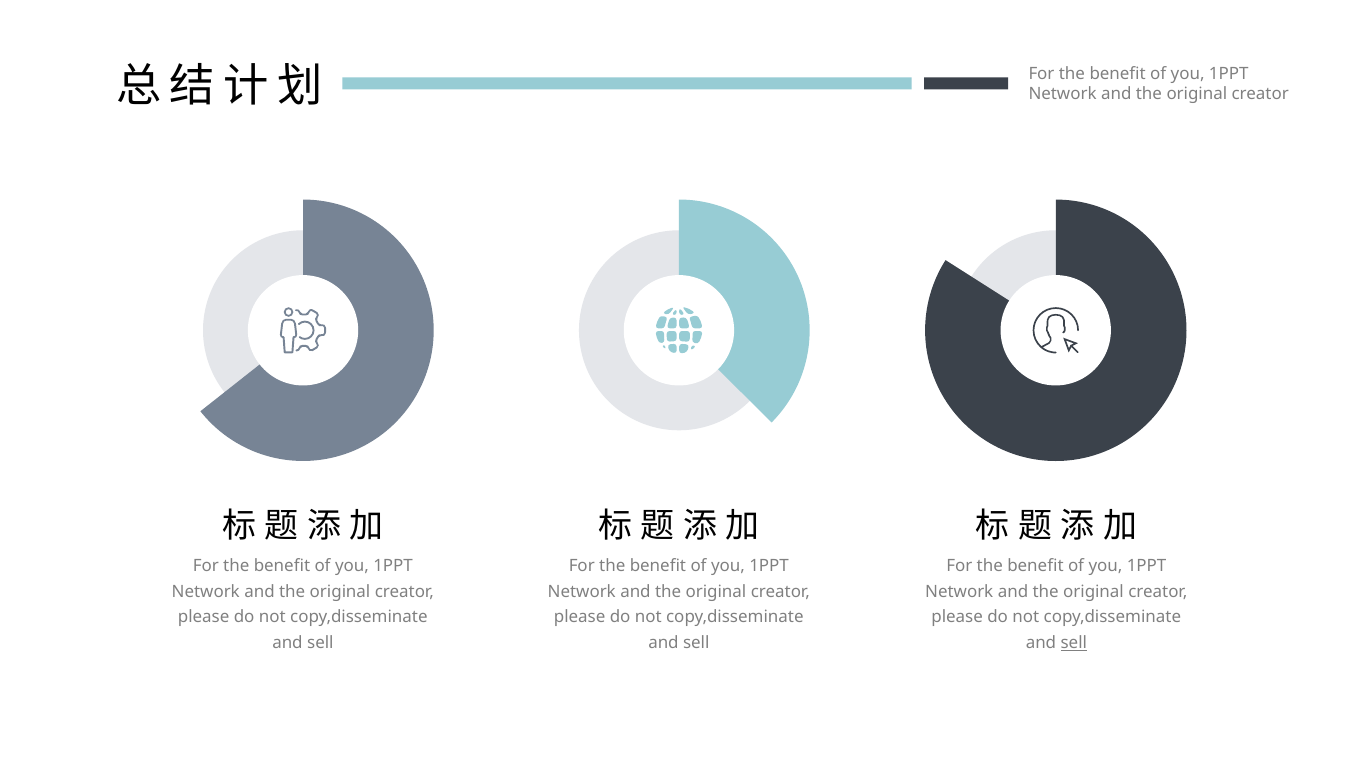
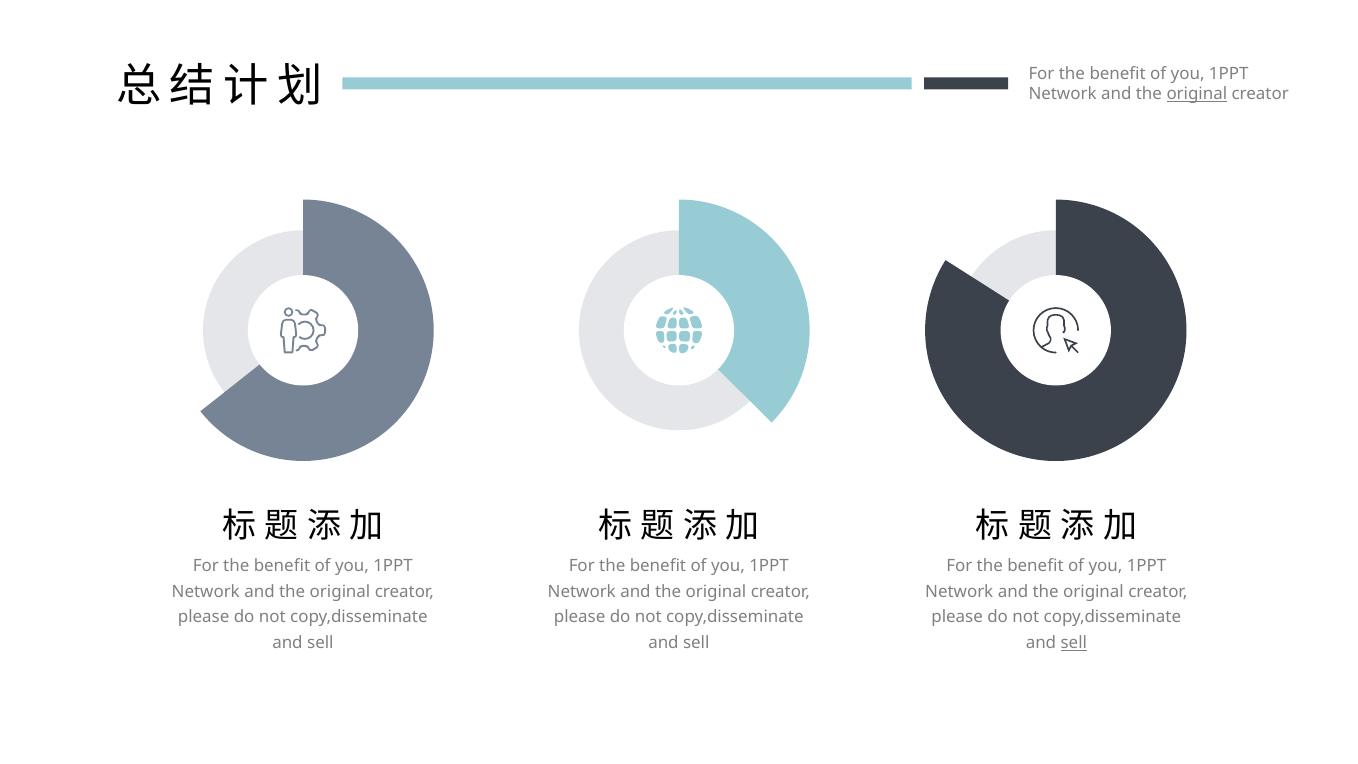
original underline: none -> present (1197, 94)
